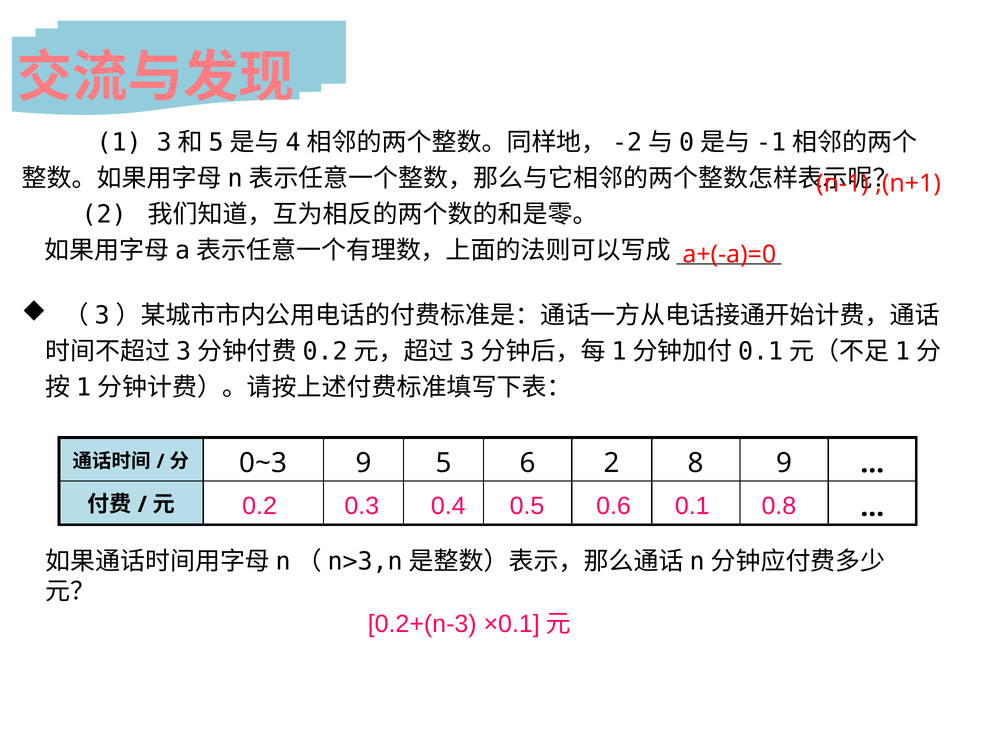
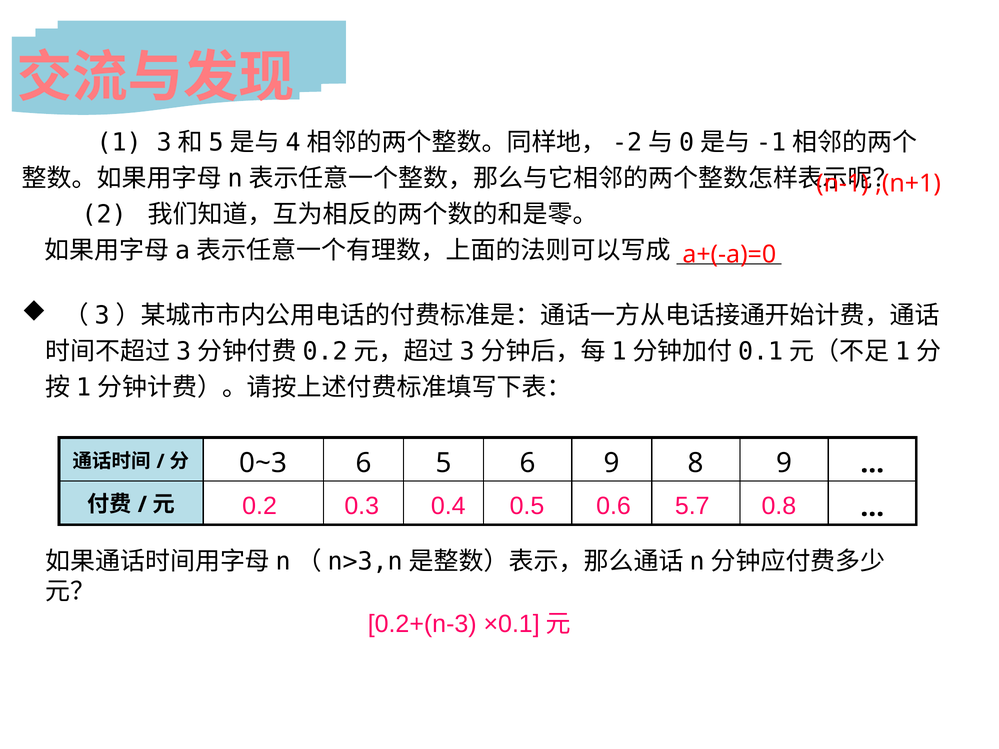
0~3 9: 9 -> 6 (363, 463)
6 2: 2 -> 9 (612, 463)
0.1: 0.1 -> 5.7 (692, 506)
